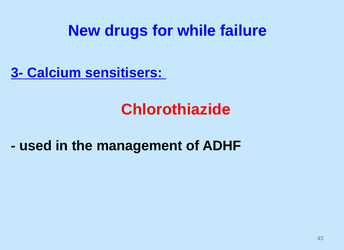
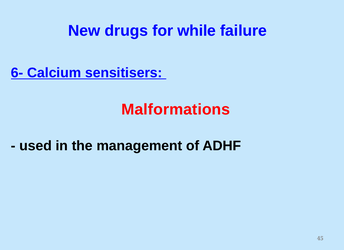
3-: 3- -> 6- (17, 73)
Chlorothiazide: Chlorothiazide -> Malformations (176, 109)
